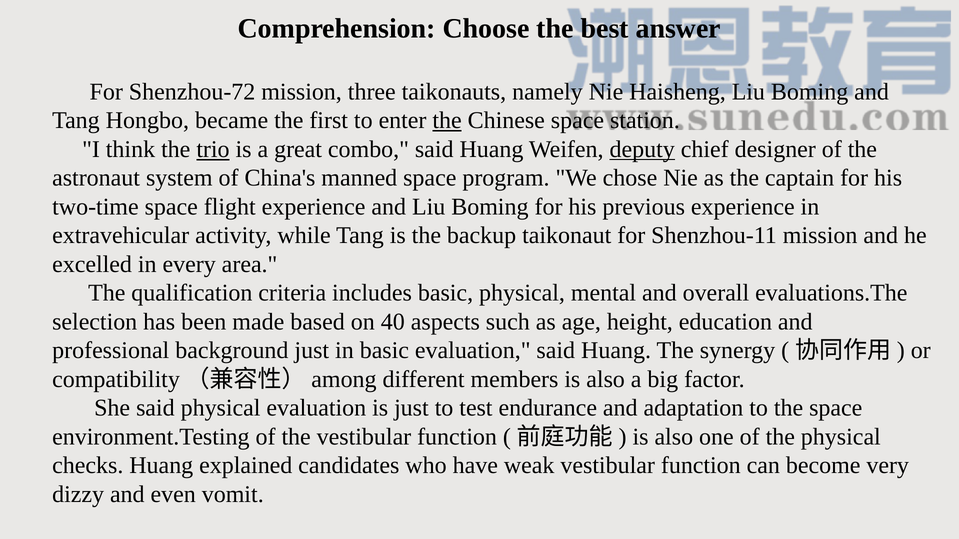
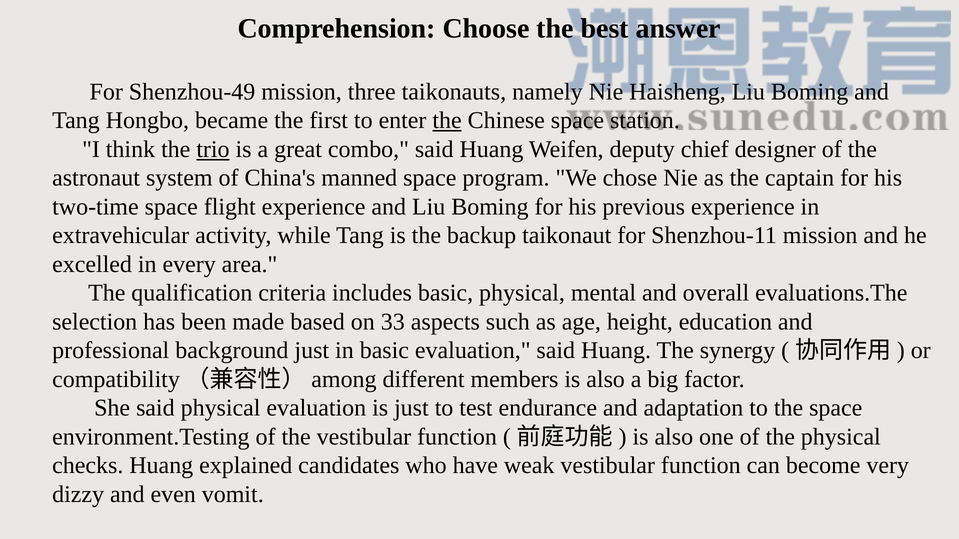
Shenzhou-72: Shenzhou-72 -> Shenzhou-49 (192, 92)
deputy underline: present -> none (642, 149)
40: 40 -> 33 (393, 322)
